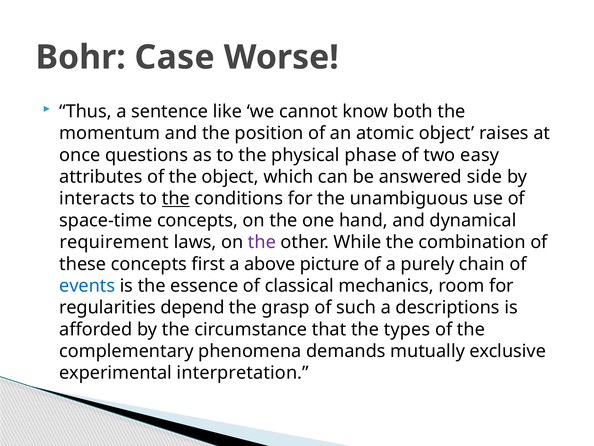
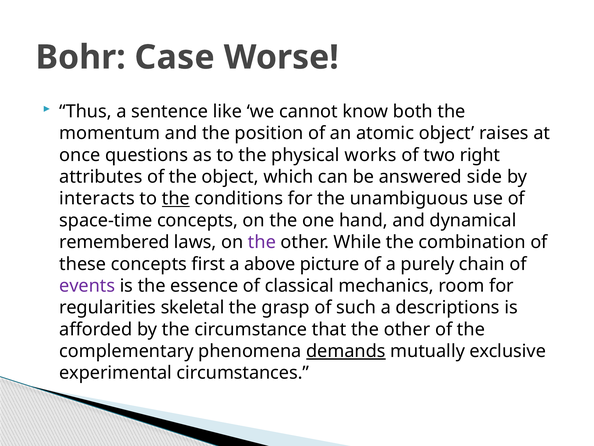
phase: phase -> works (371, 155)
easy: easy -> right (480, 155)
requirement: requirement -> remembered (114, 242)
events colour: blue -> purple (87, 285)
depend: depend -> skeletal (193, 307)
that the types: types -> other (407, 329)
demands underline: none -> present (346, 351)
interpretation: interpretation -> circumstances (243, 373)
